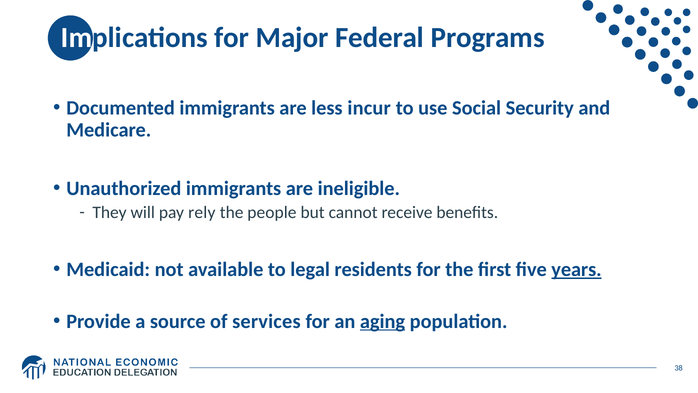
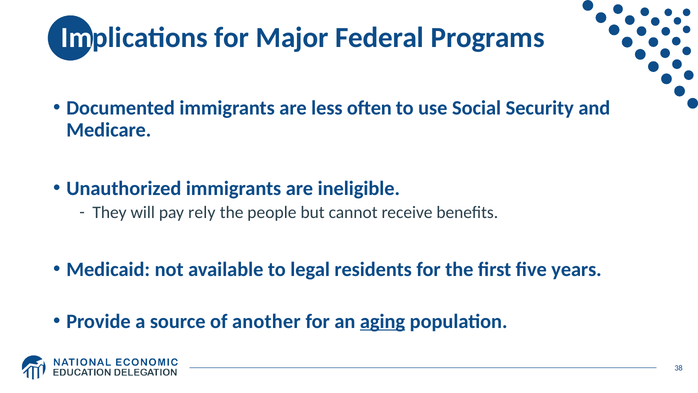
incur: incur -> often (369, 108)
years underline: present -> none (576, 269)
services: services -> another (266, 321)
